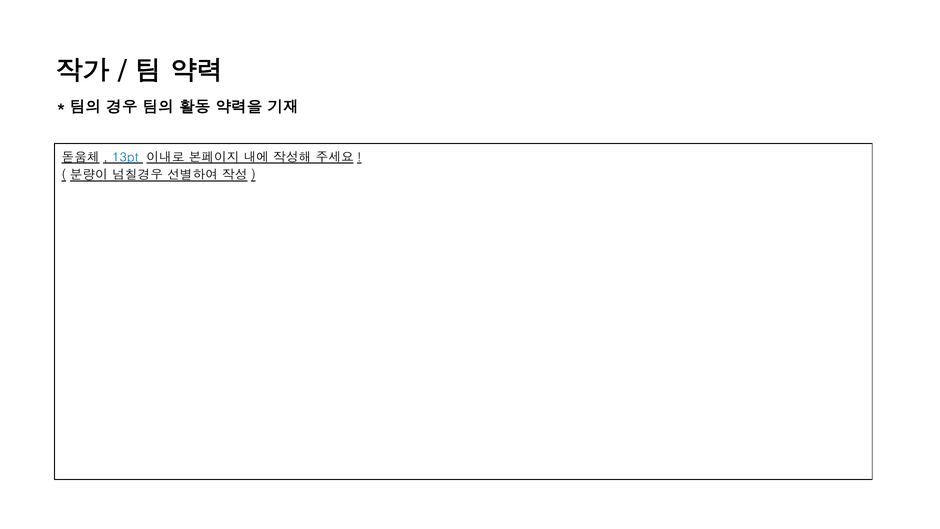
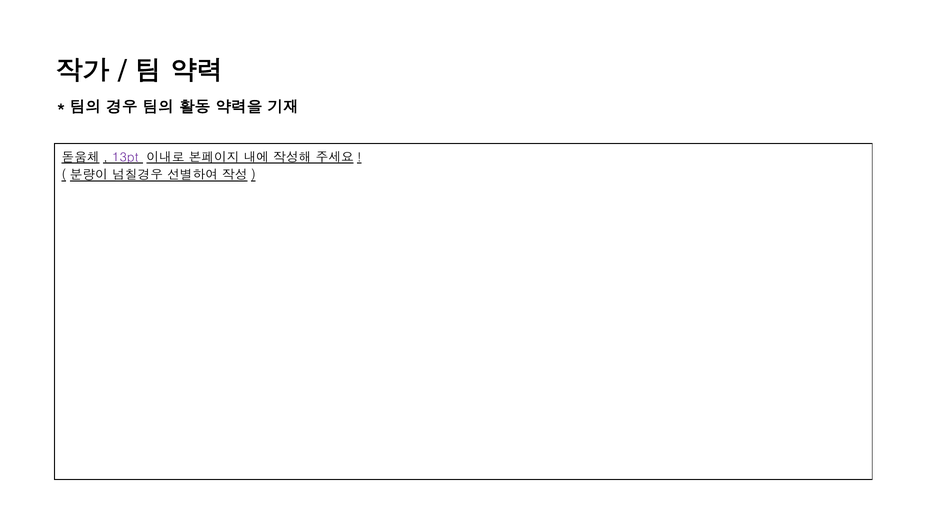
13pt colour: blue -> purple (125, 157)
